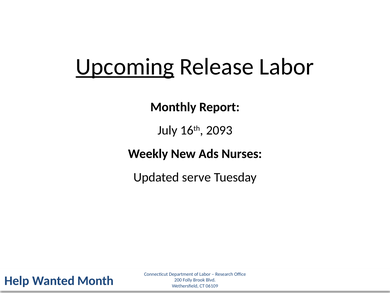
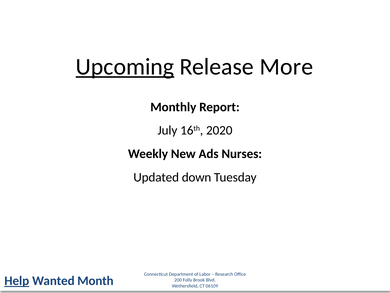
Release Labor: Labor -> More (286, 67)
2093: 2093 -> 2020 (219, 130)
serve: serve -> down (197, 177)
Help underline: none -> present (17, 280)
